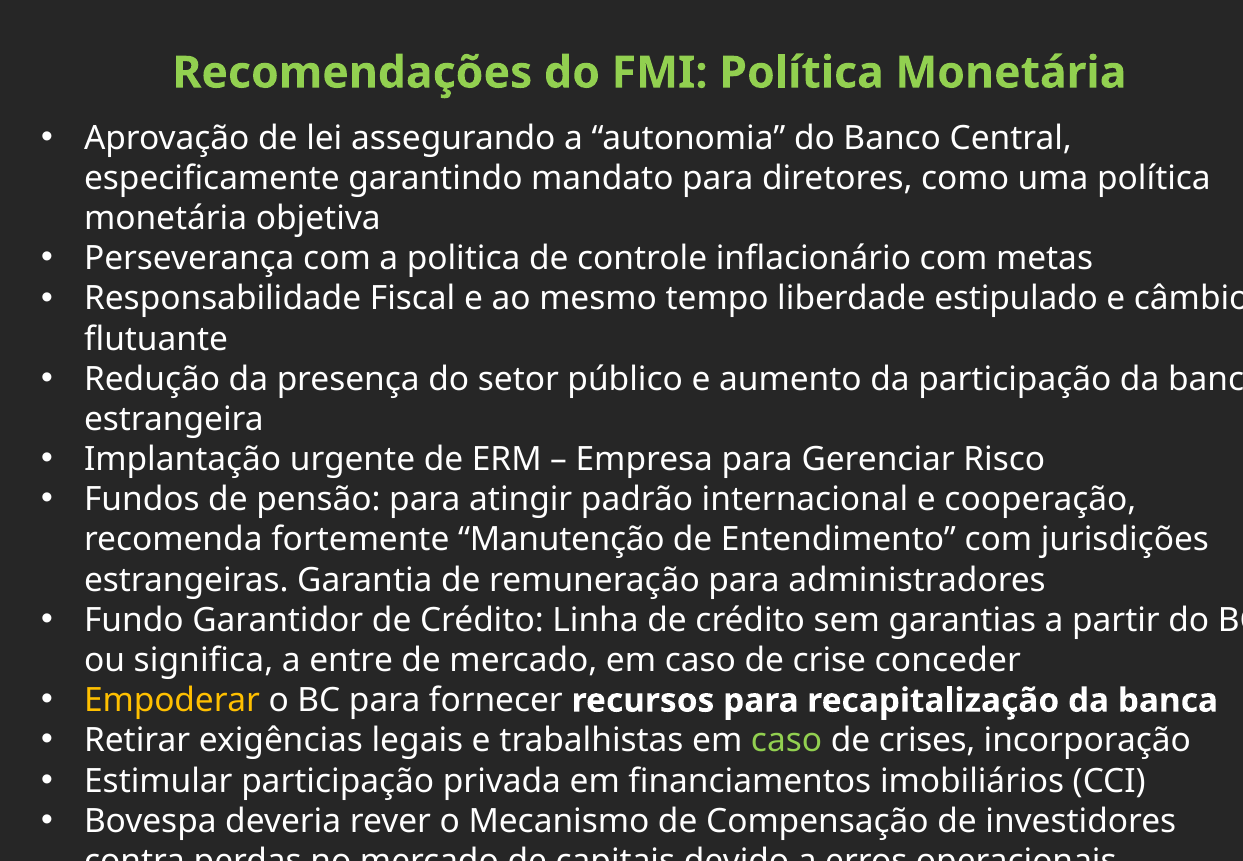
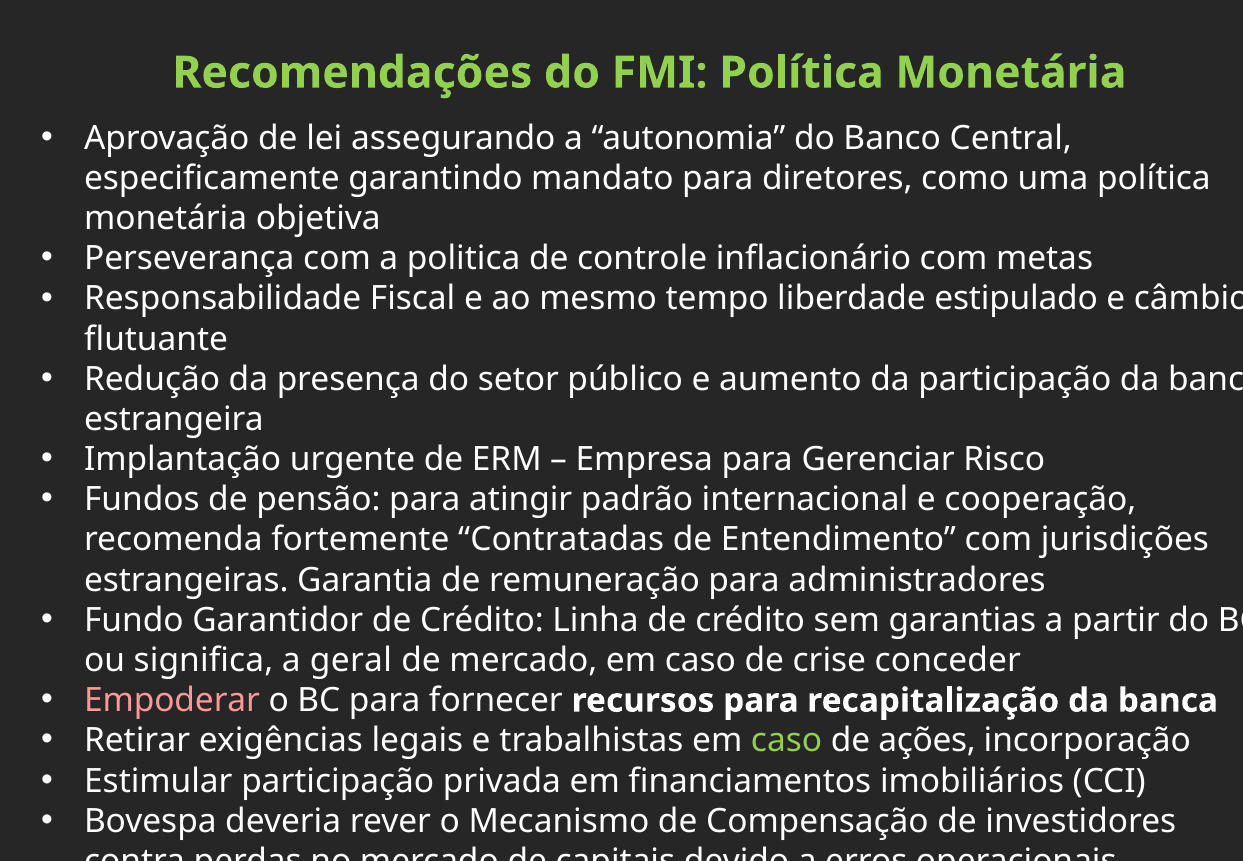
Manutenção: Manutenção -> Contratadas (561, 540)
entre: entre -> geral (351, 660)
Empoderar colour: yellow -> pink (172, 700)
crises: crises -> ações (927, 740)
